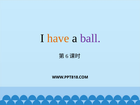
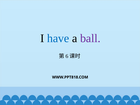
have colour: orange -> blue (58, 38)
